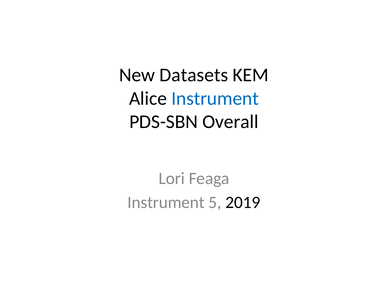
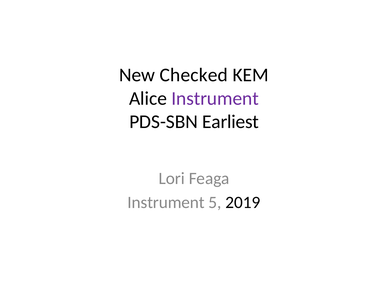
Datasets: Datasets -> Checked (194, 75)
Instrument colour: blue -> purple (215, 98)
Overall: Overall -> Earliest (231, 122)
